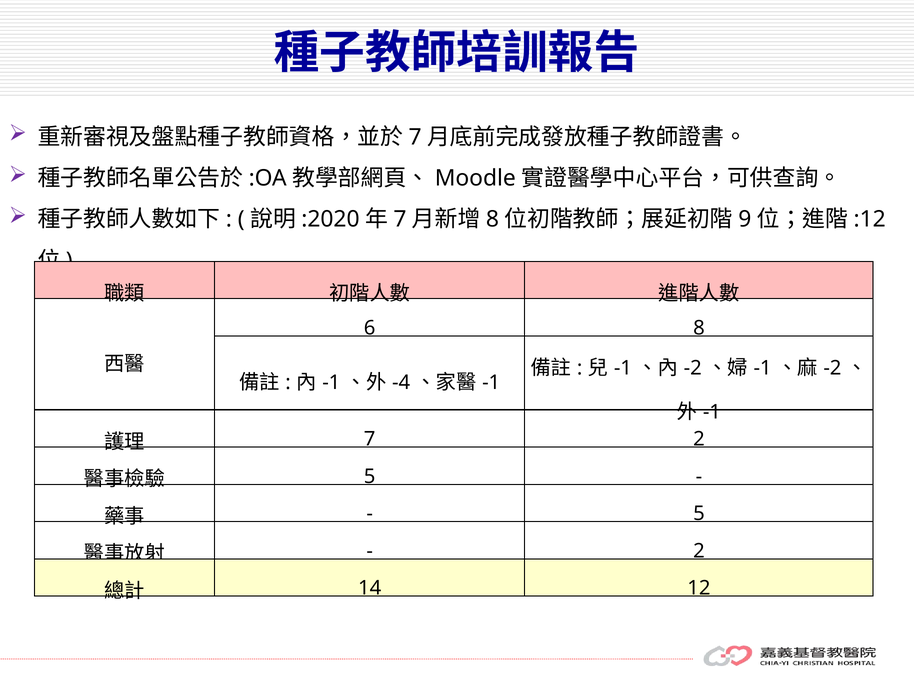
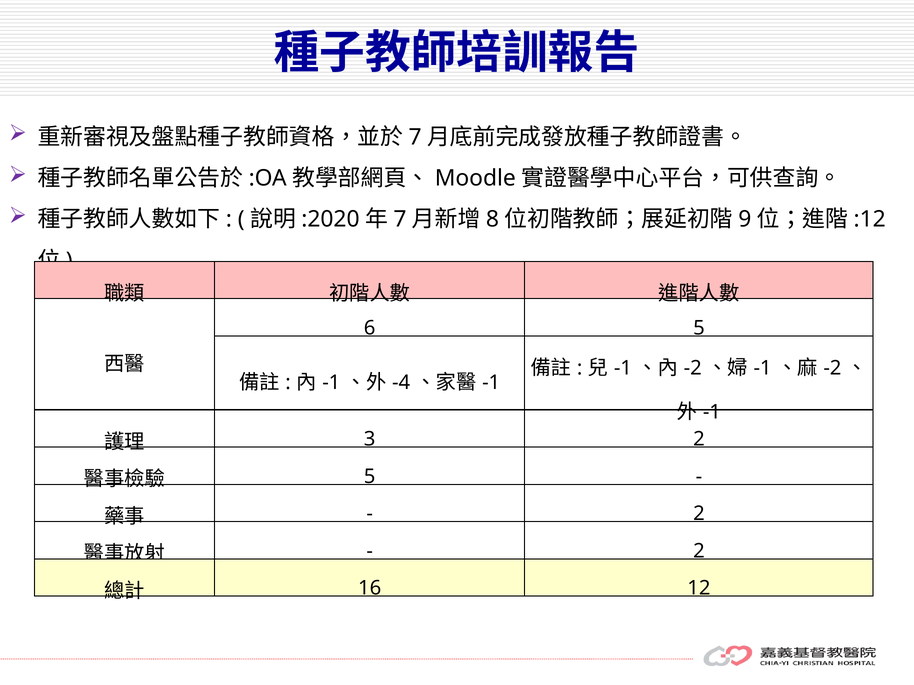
6 8: 8 -> 5 (699, 328)
7: 7 -> 3 (370, 439)
5: 5 -> 2 (699, 514)
14: 14 -> 16 (370, 589)
